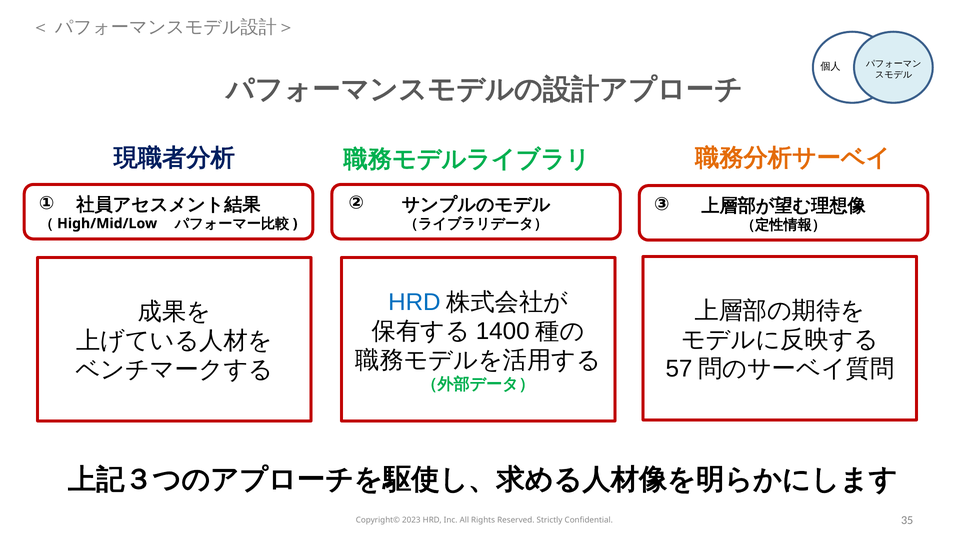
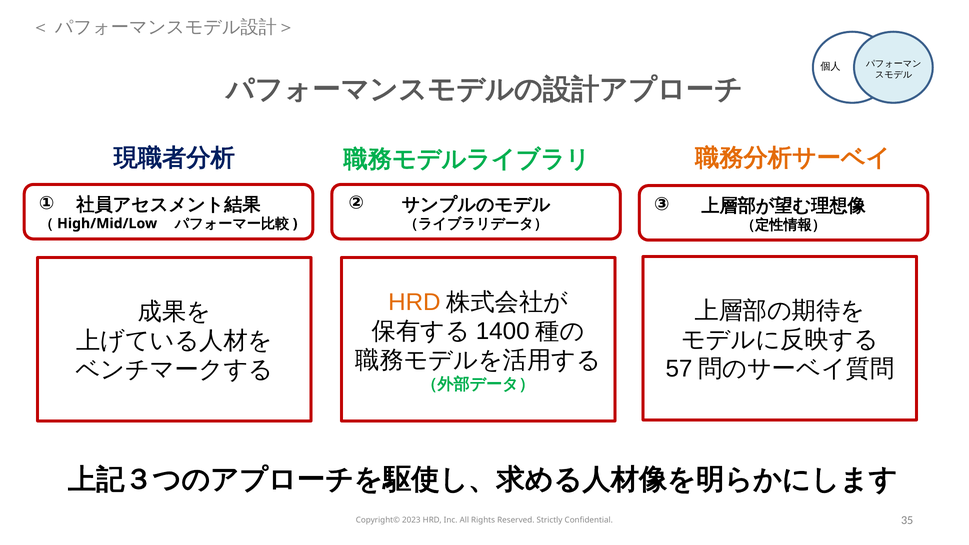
HRD colour: blue -> orange (414, 302)
